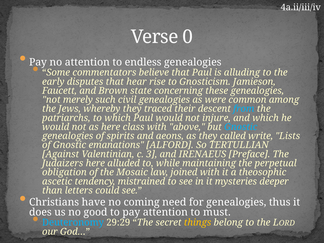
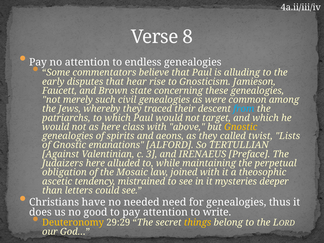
0: 0 -> 8 (188, 37)
injure: injure -> target (217, 118)
Gnostic colour: light blue -> yellow (241, 127)
write: write -> twist (261, 136)
coming: coming -> needed (142, 202)
must: must -> write (217, 212)
Deuteronomy colour: light blue -> yellow (73, 223)
